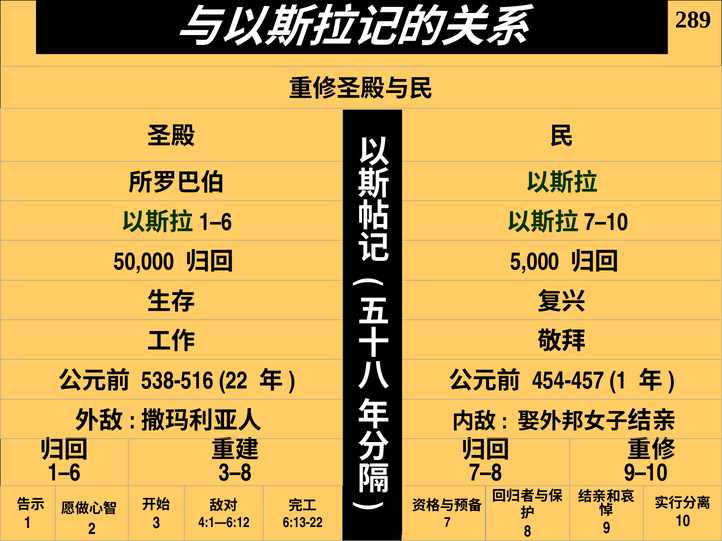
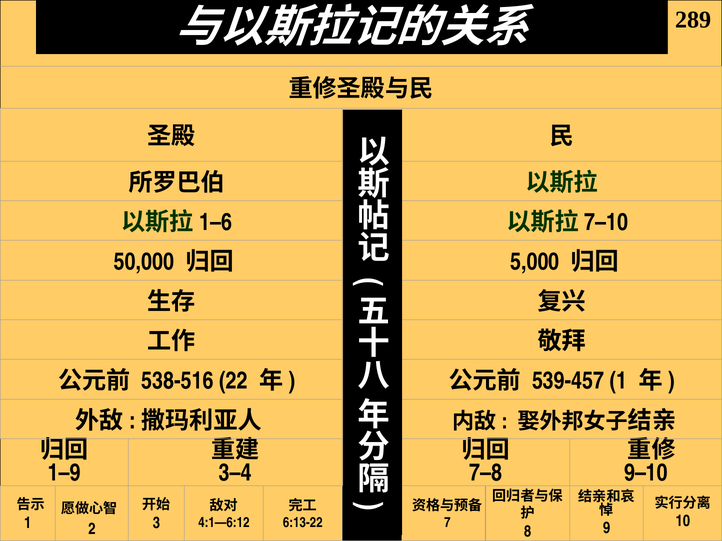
454-457: 454-457 -> 539-457 (568, 381)
1–6: 1–6 -> 1–9 (64, 473)
3–8: 3–8 -> 3–4 (235, 473)
